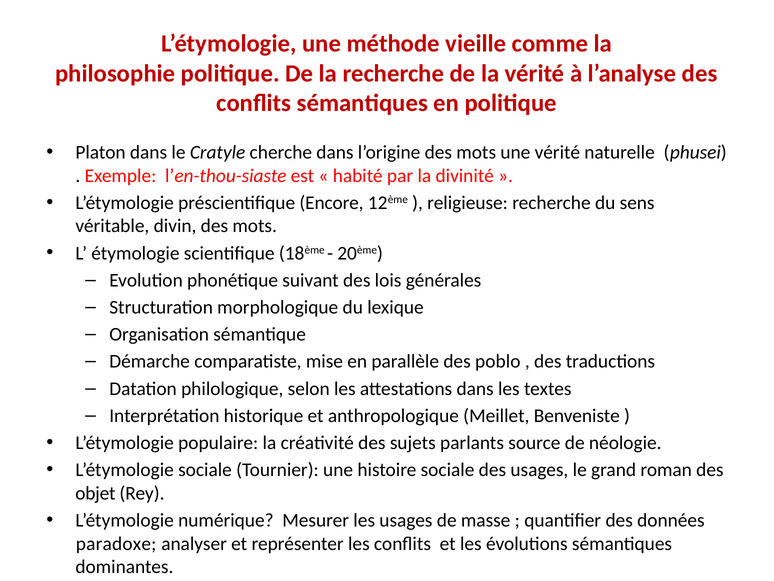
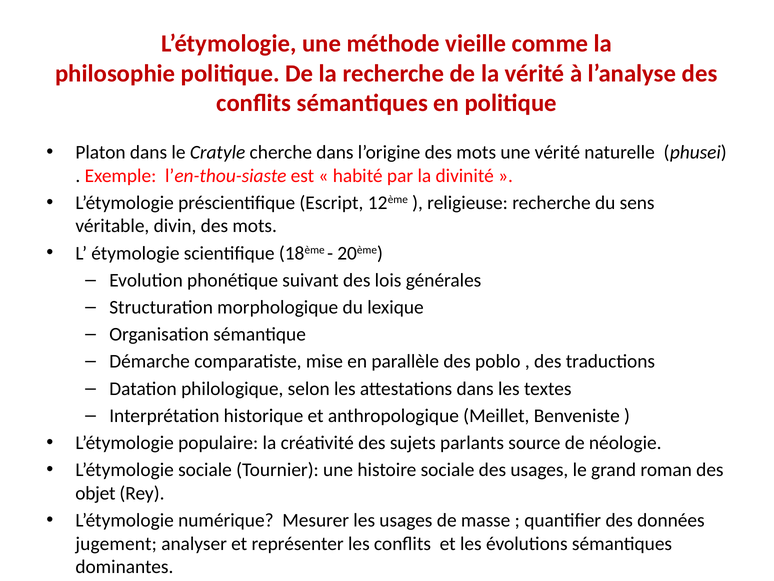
Encore: Encore -> Escript (331, 203)
paradoxe: paradoxe -> jugement (116, 543)
